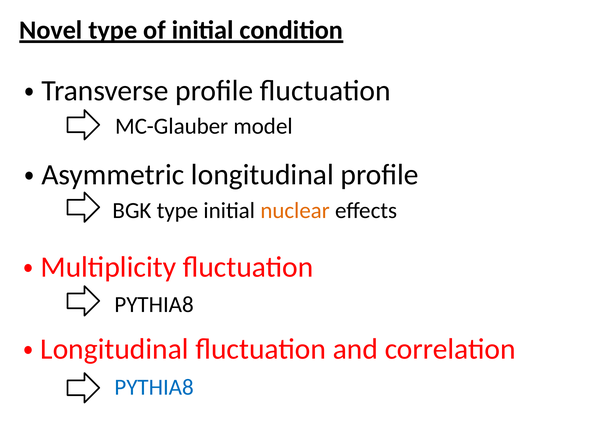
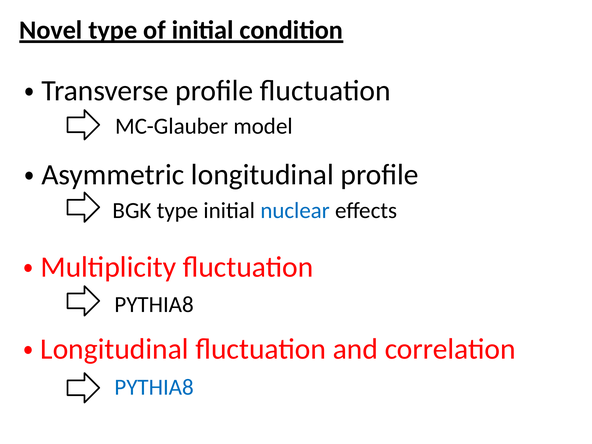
nuclear colour: orange -> blue (295, 210)
